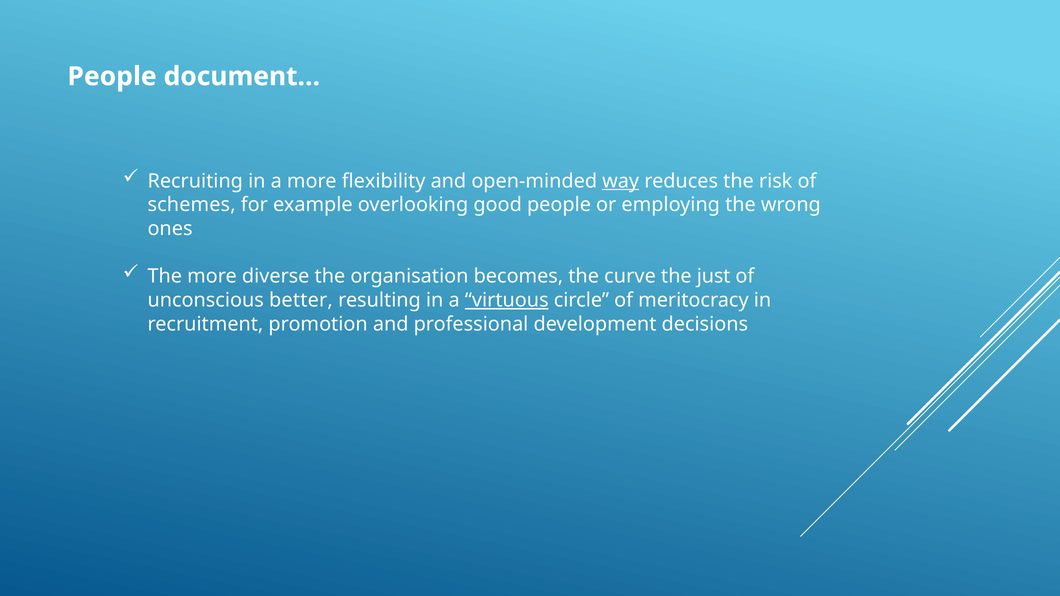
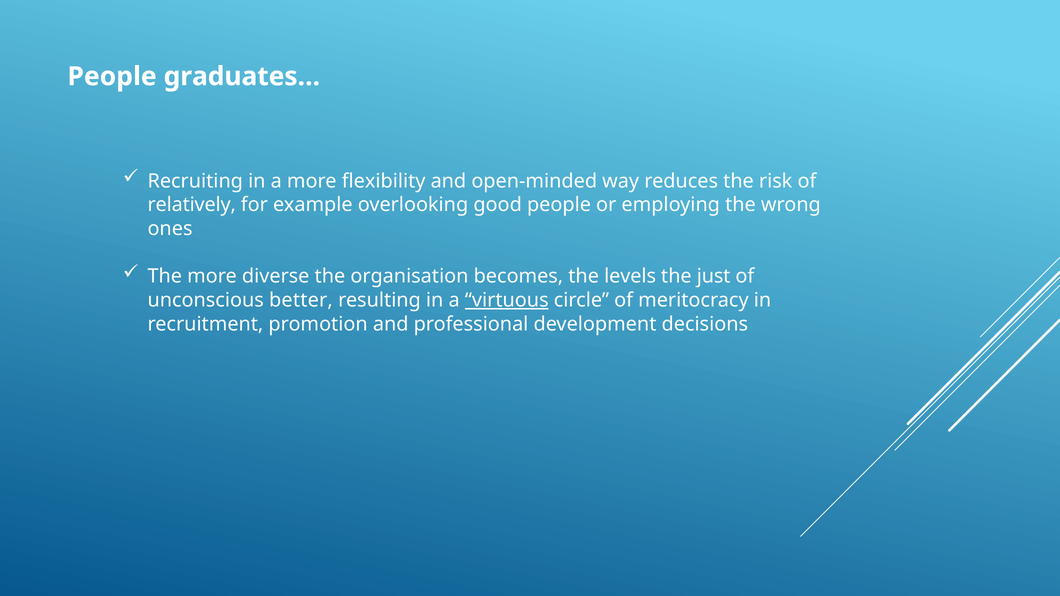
document…: document… -> graduates… (242, 77)
way underline: present -> none (621, 181)
schemes: schemes -> relatively (192, 205)
curve: curve -> levels (630, 276)
